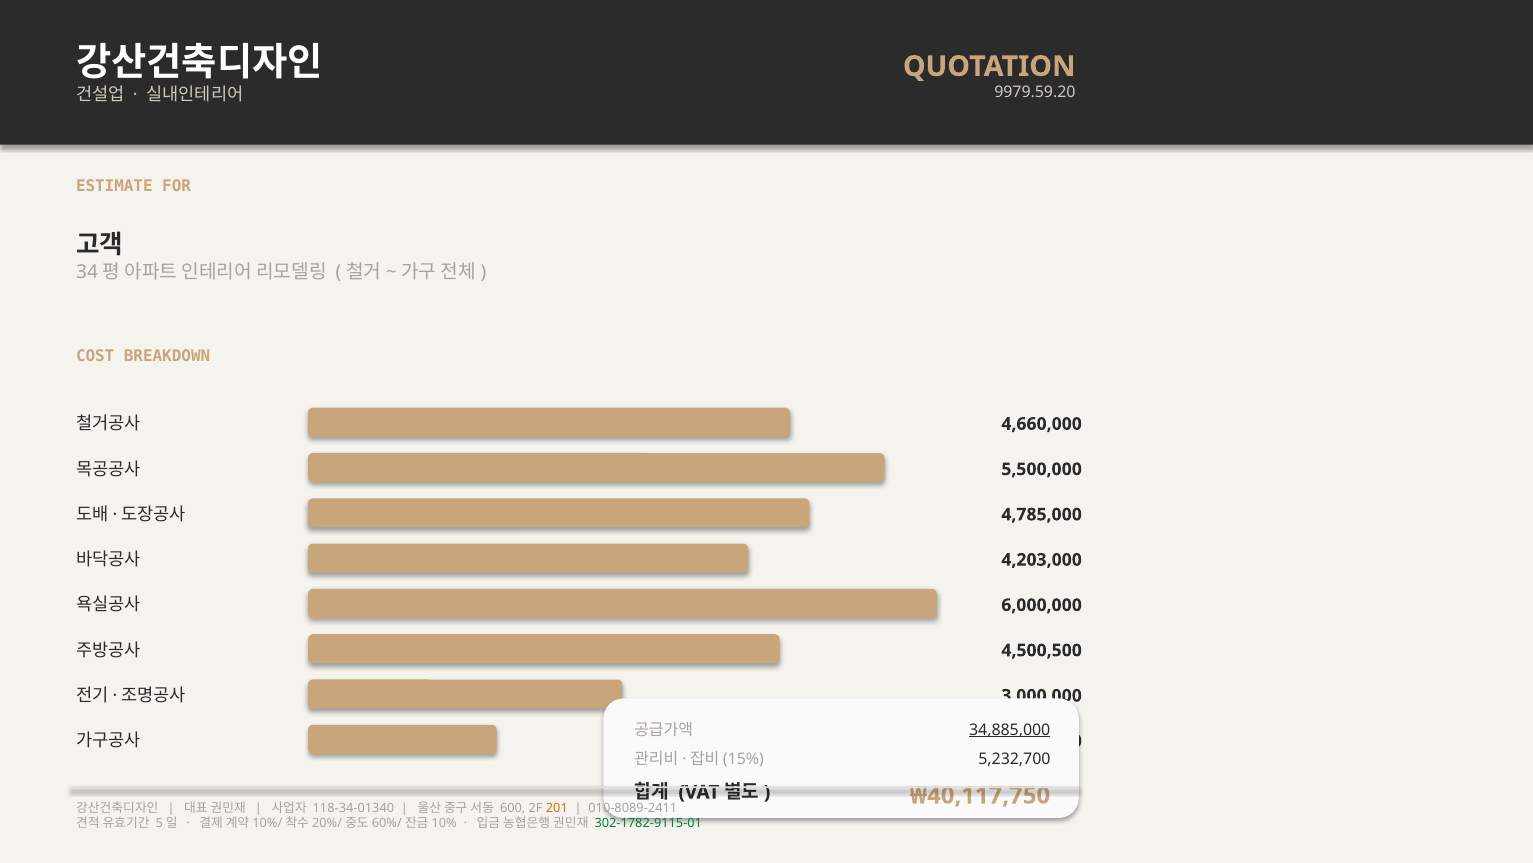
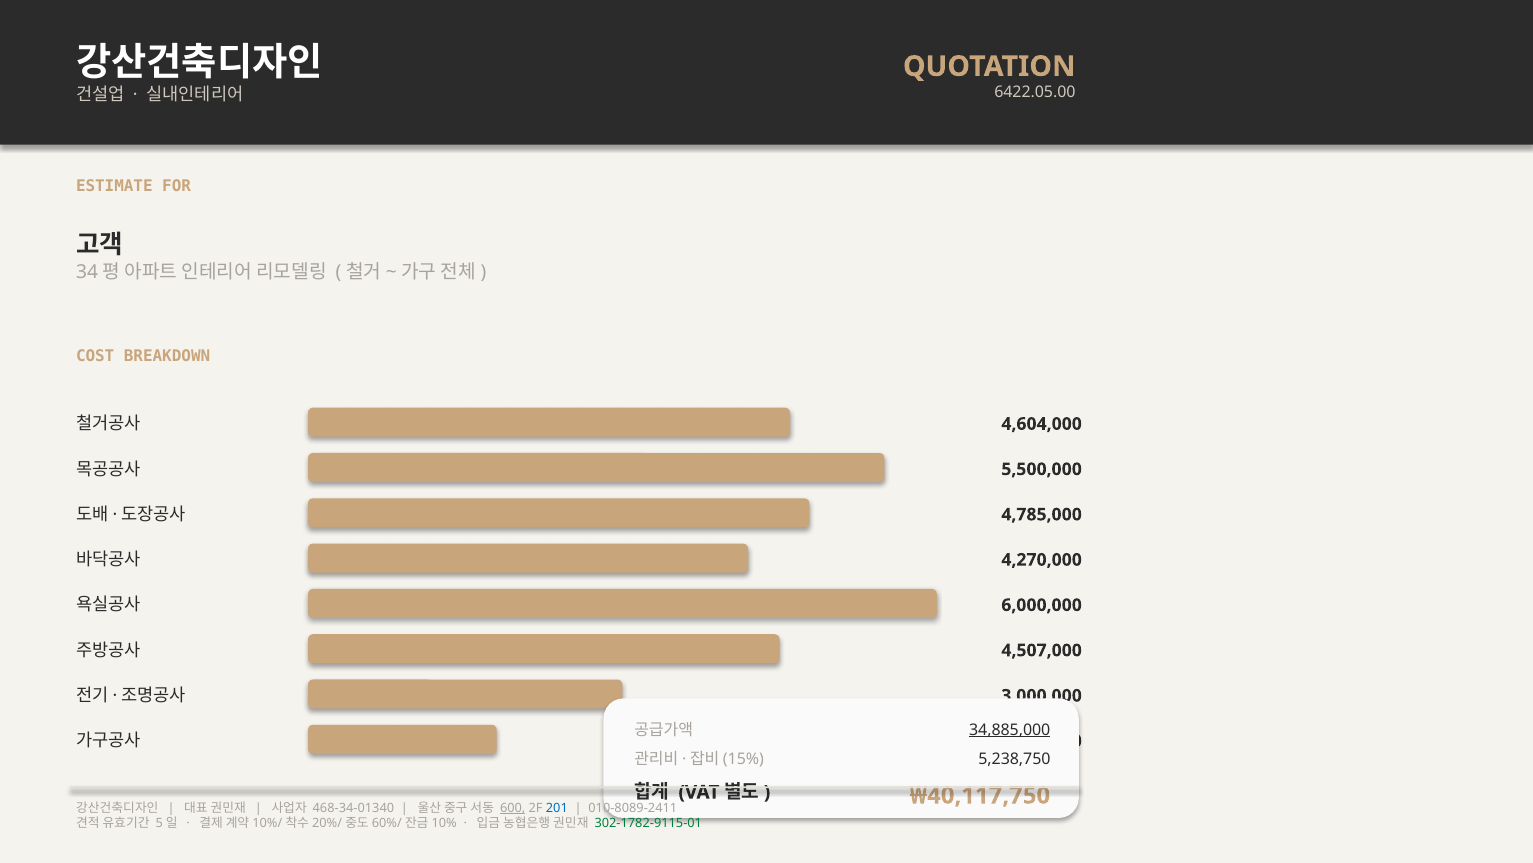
9979.59.20: 9979.59.20 -> 6422.05.00 (1035, 92)
4,660,000: 4,660,000 -> 4,604,000 (1042, 424)
4,203,000: 4,203,000 -> 4,270,000 (1042, 559)
4,500,500: 4,500,500 -> 4,507,000 (1042, 650)
5,232,700: 5,232,700 -> 5,238,750 (1014, 758)
118-34-01340: 118-34-01340 -> 468-34-01340 (353, 808)
600 underline: none -> present (513, 808)
201 colour: orange -> blue (557, 808)
